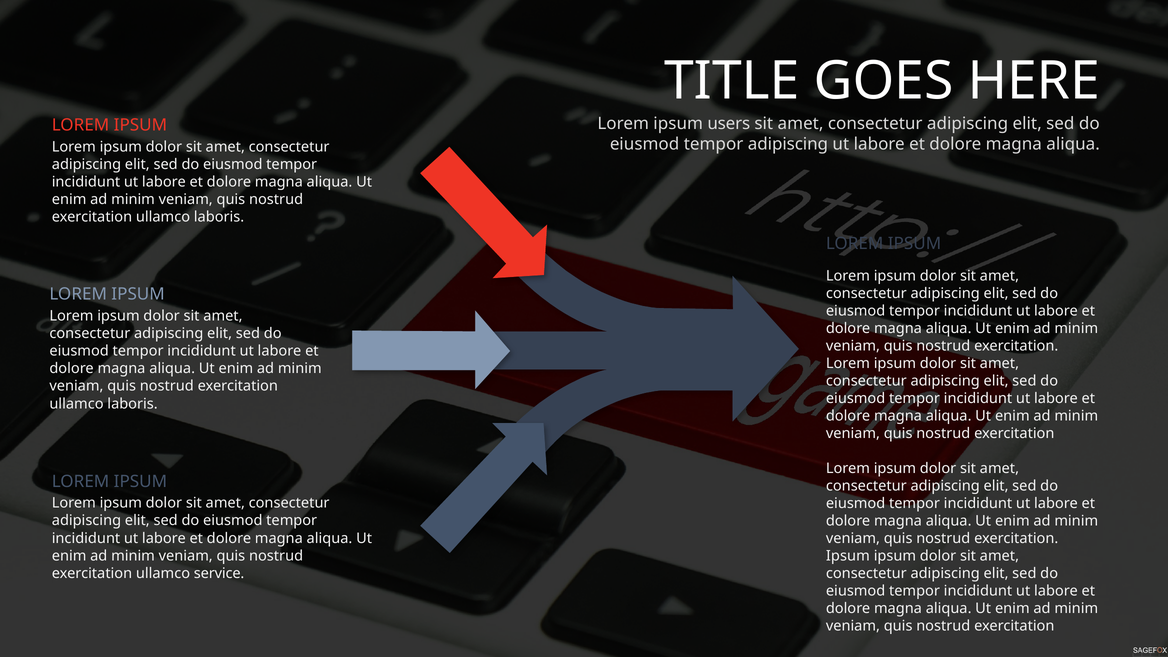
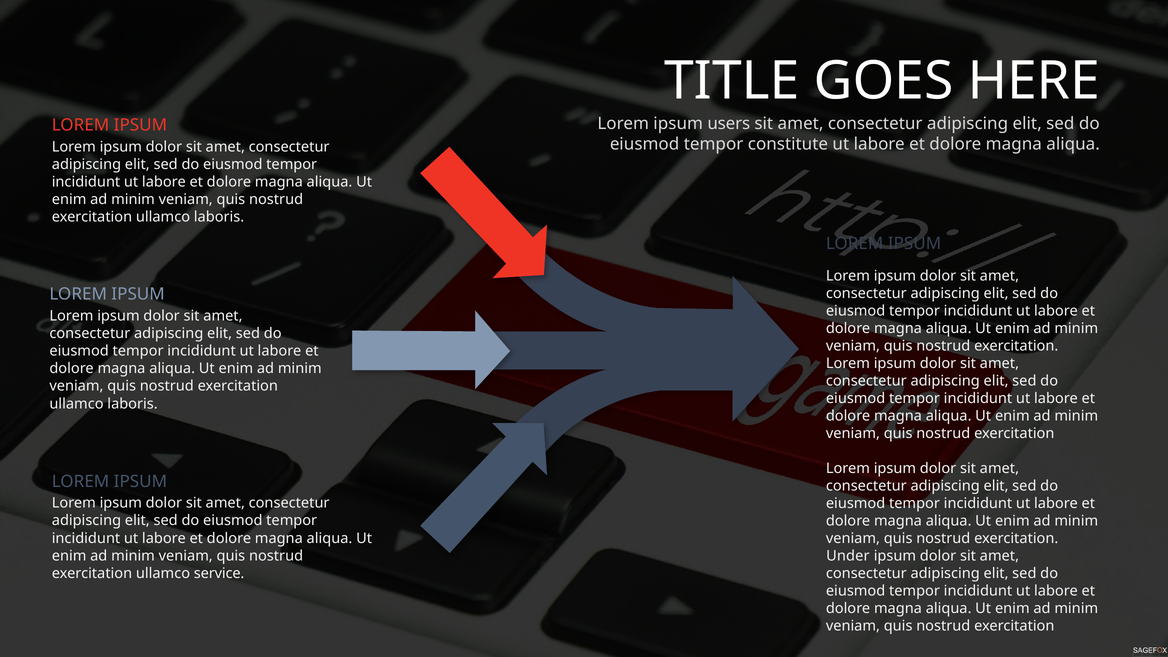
tempor adipiscing: adipiscing -> constitute (788, 144)
Ipsum: Ipsum -> Under (848, 556)
